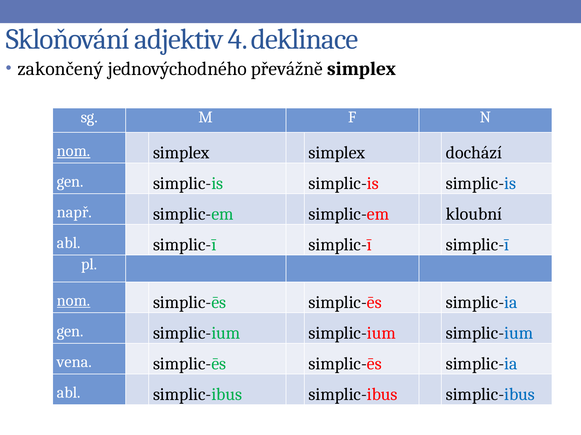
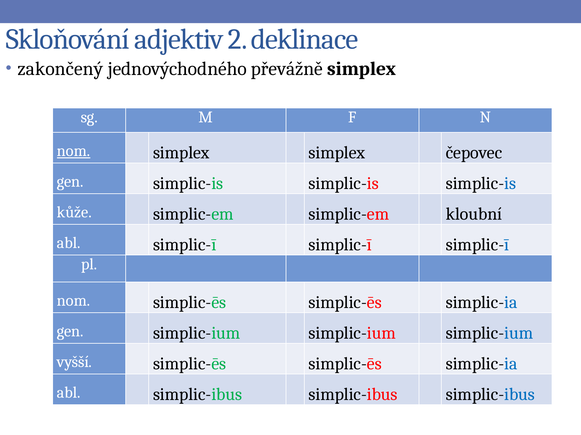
4: 4 -> 2 (238, 39)
dochází: dochází -> čepovec (474, 153)
např: např -> kůže (74, 212)
nom underline: present -> none (74, 301)
vena: vena -> vyšší (74, 362)
